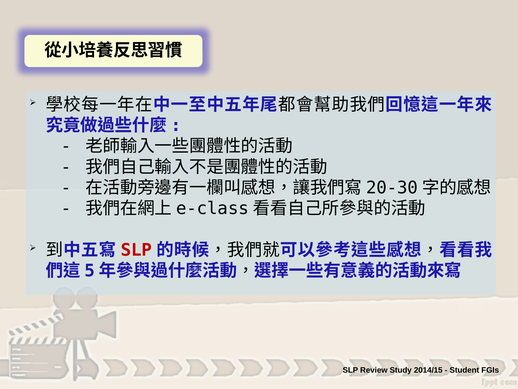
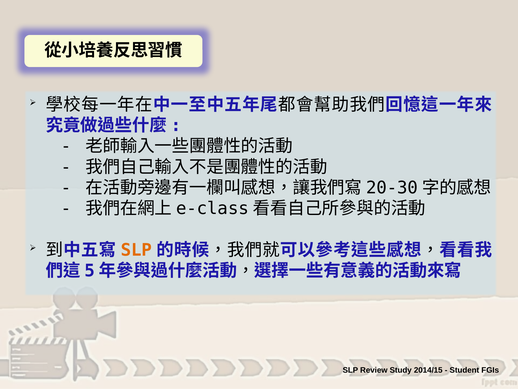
SLP colour: red -> orange (136, 250)
